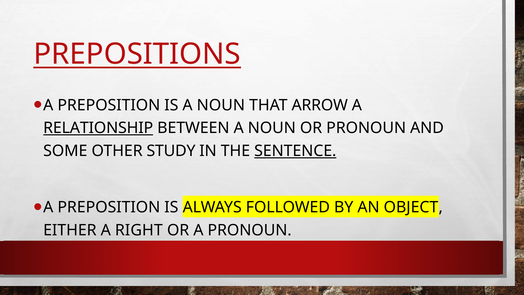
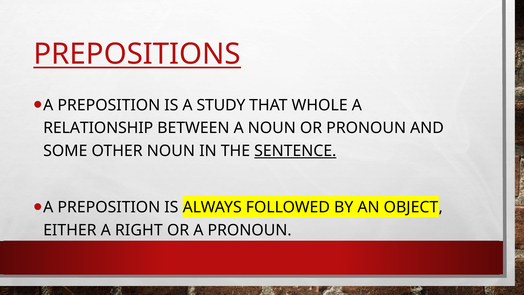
IS A NOUN: NOUN -> STUDY (221, 105)
ARROW: ARROW -> WHOLE (320, 105)
RELATIONSHIP underline: present -> none (98, 128)
OTHER STUDY: STUDY -> NOUN (171, 151)
